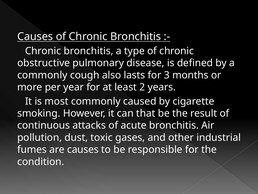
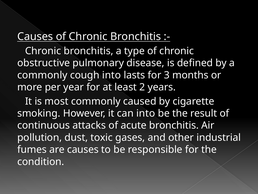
cough also: also -> into (112, 75)
can that: that -> into (146, 113)
